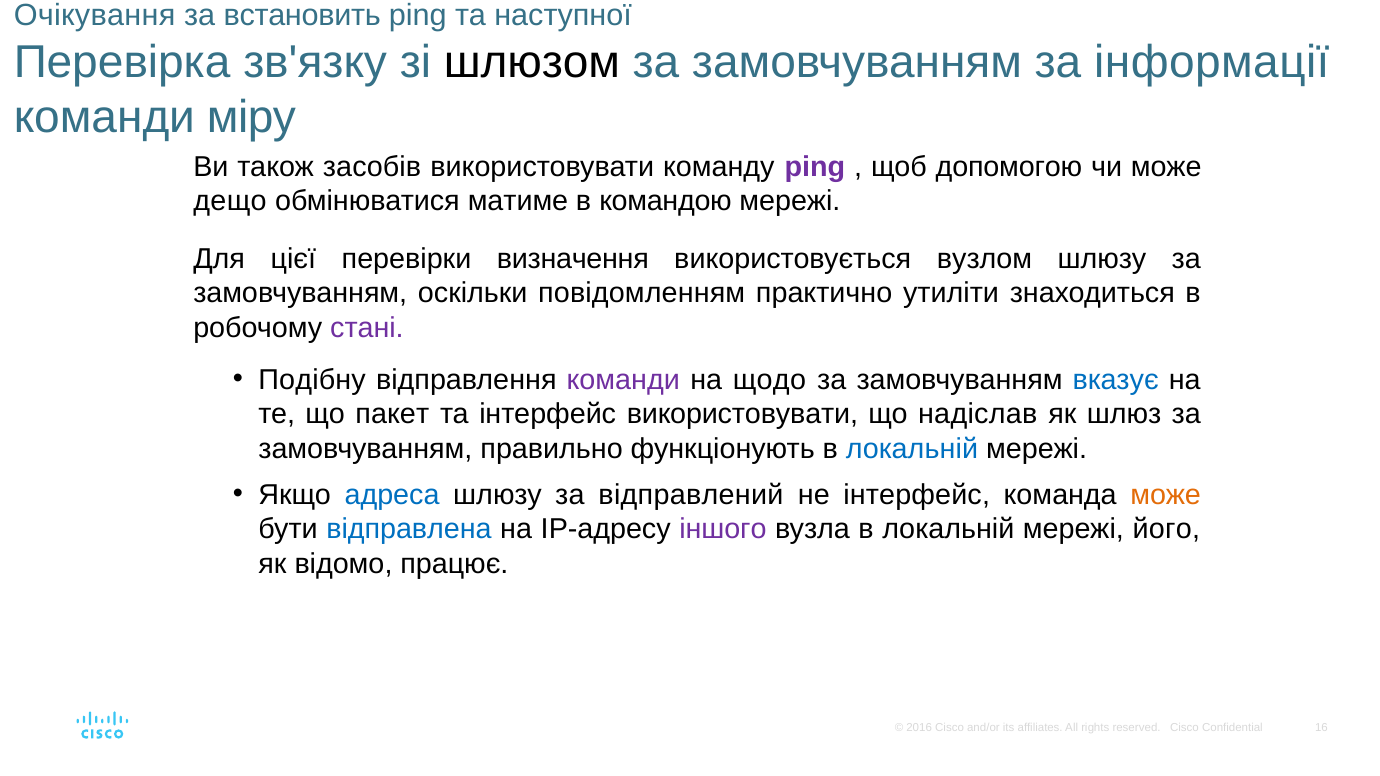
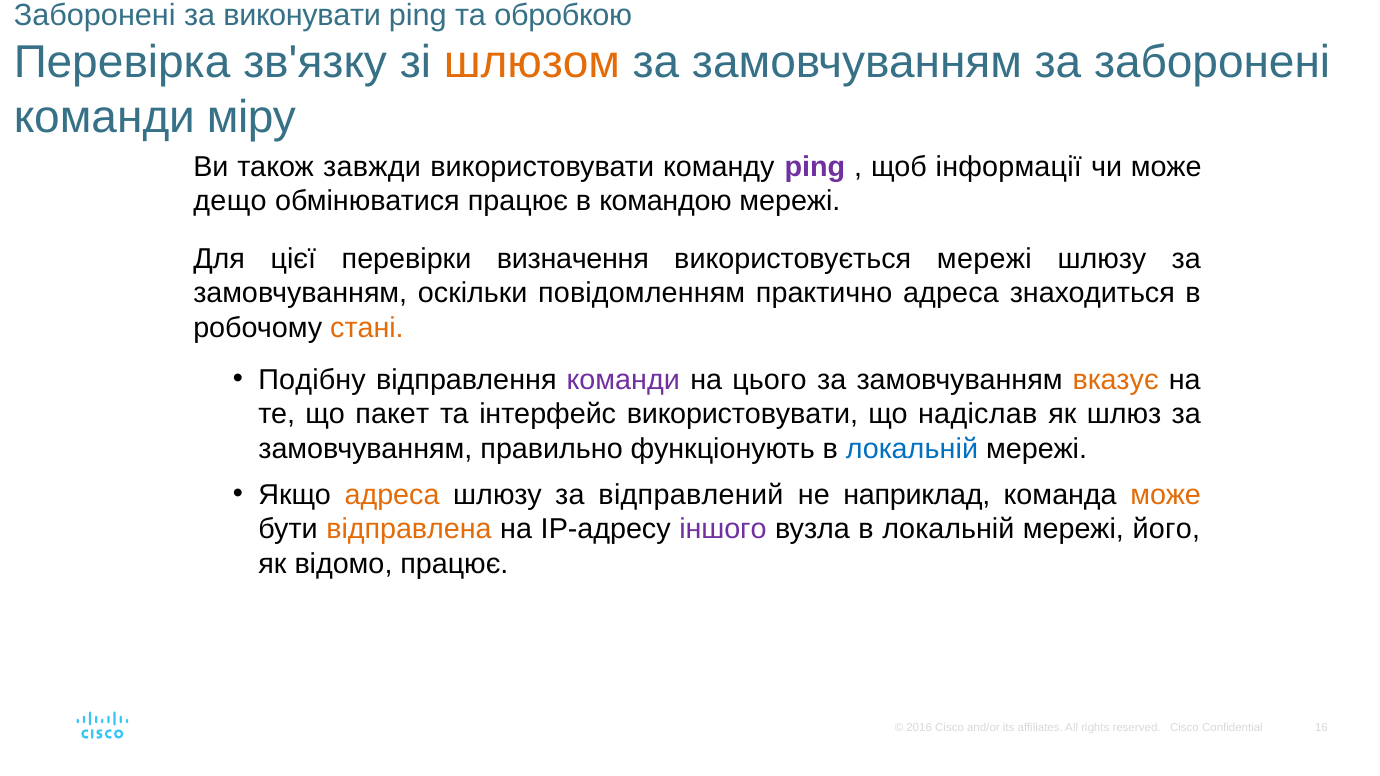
Очікування: Очікування -> Заборонені (95, 15)
встановить: встановить -> виконувати (302, 15)
наступної: наступної -> обробкою (563, 15)
шлюзом colour: black -> orange (532, 62)
за інформації: інформації -> заборонені (1212, 62)
засобів: засобів -> завжди (372, 167)
допомогою: допомогою -> інформації (1009, 167)
обмінюватися матиме: матиме -> працює (518, 201)
використовується вузлом: вузлом -> мережі (984, 259)
практично утиліти: утиліти -> адреса (951, 294)
стані colour: purple -> orange (367, 328)
щодо: щодо -> цього (769, 380)
вказує colour: blue -> orange (1116, 380)
адреса colour: blue -> orange (392, 495)
не інтерфейс: інтерфейс -> наприклад (917, 495)
відправлена colour: blue -> orange (409, 529)
